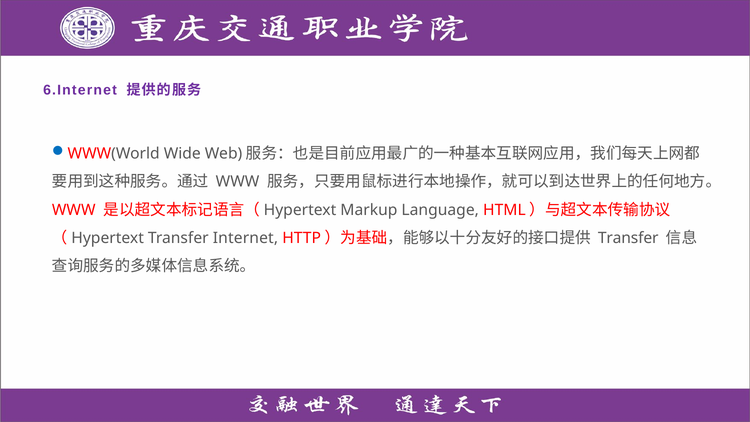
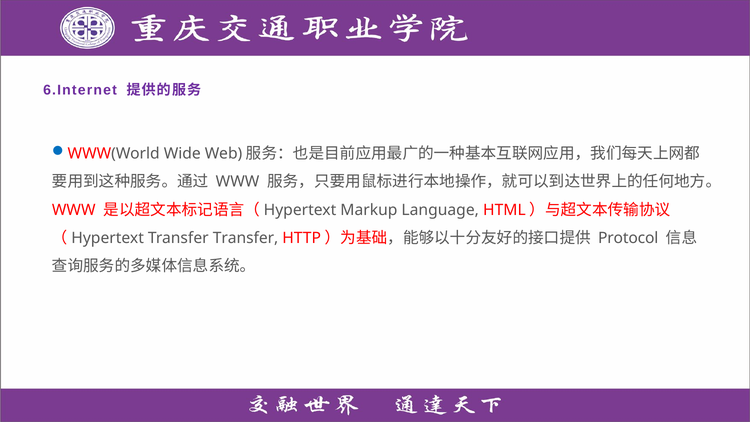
Transfer Internet: Internet -> Transfer (246, 238)
Transfer: Transfer -> Protocol (628, 238)
